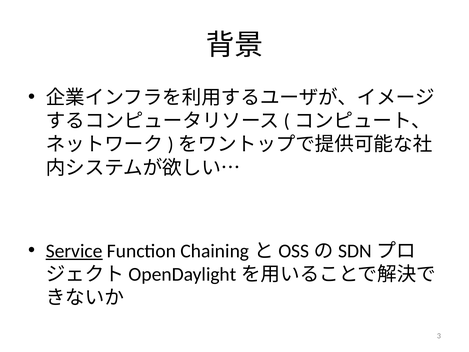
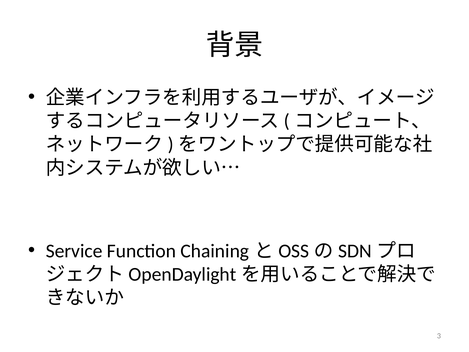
Service underline: present -> none (74, 251)
